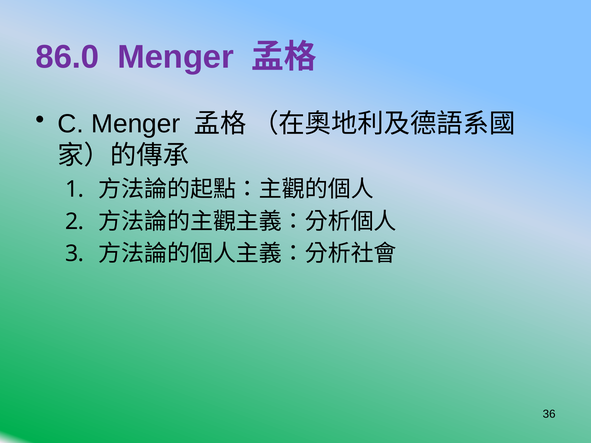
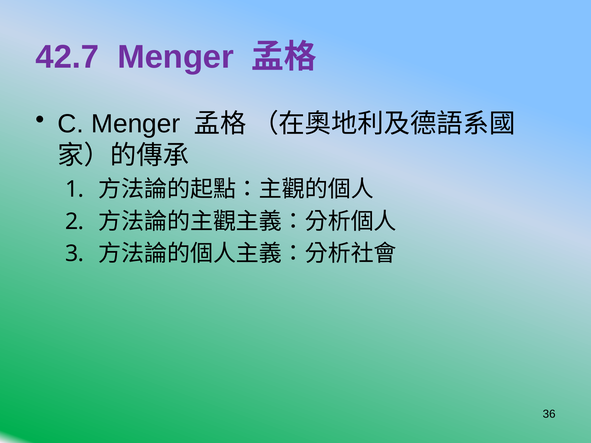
86.0: 86.0 -> 42.7 (67, 57)
